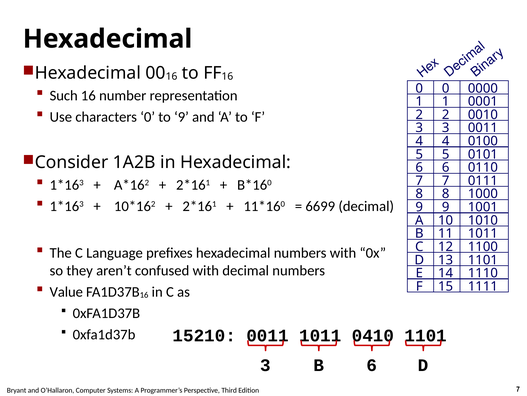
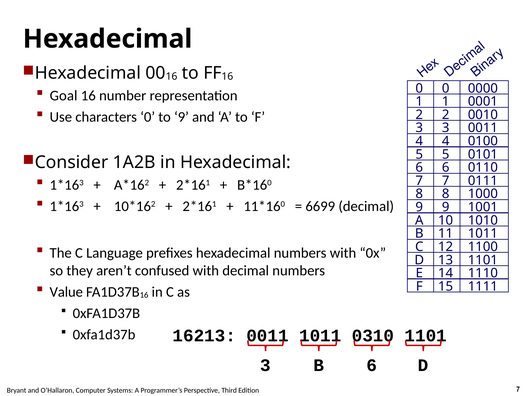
Such: Such -> Goal (64, 96)
15210: 15210 -> 16213 (204, 335)
0410: 0410 -> 0310 (373, 335)
